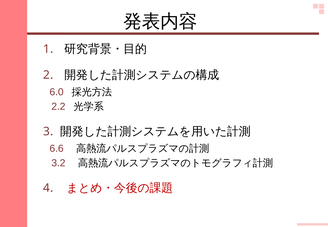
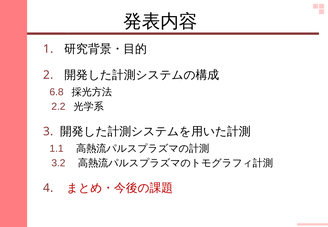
6.0: 6.0 -> 6.8 (57, 92)
6.6: 6.6 -> 1.1 (57, 149)
